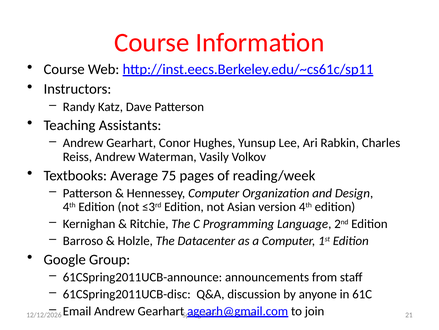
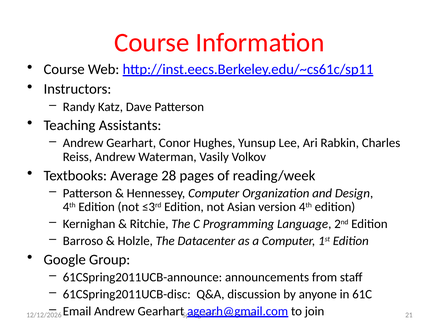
75: 75 -> 28 (169, 175)
